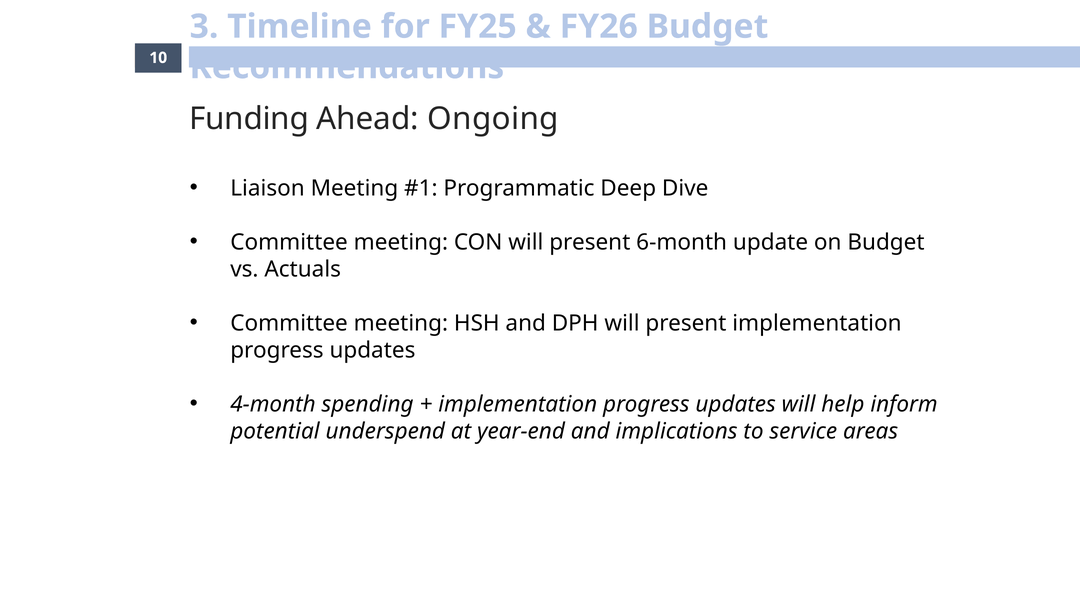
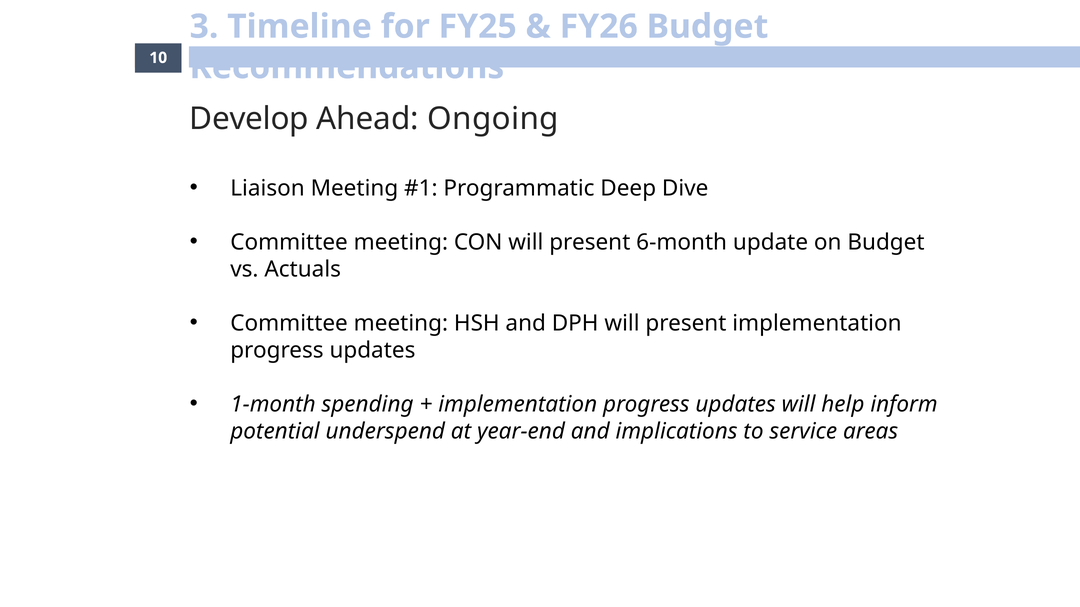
Funding: Funding -> Develop (249, 119)
4-month: 4-month -> 1-month (273, 405)
